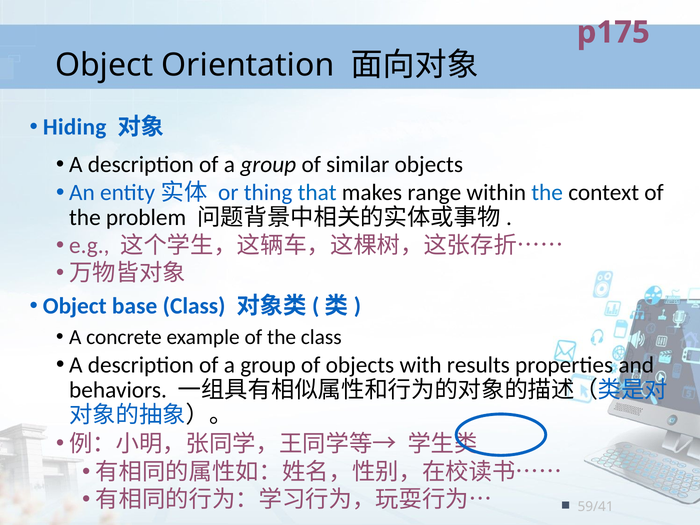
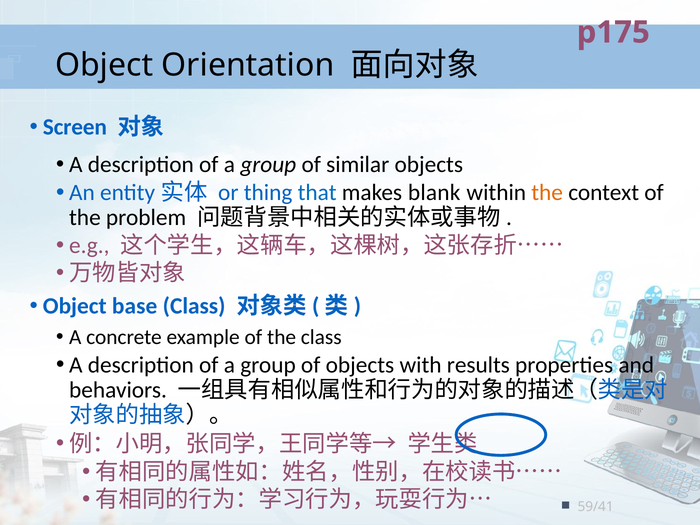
Hiding: Hiding -> Screen (75, 127)
range: range -> blank (434, 193)
the colour: blue -> orange (547, 193)
